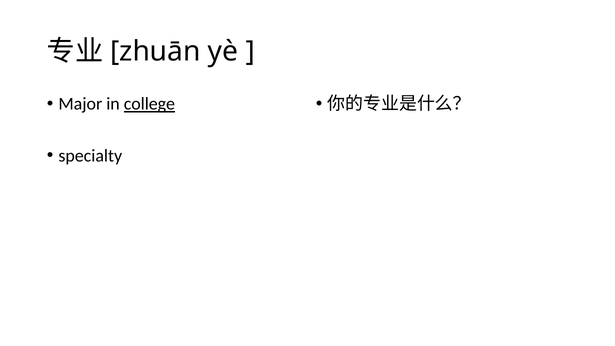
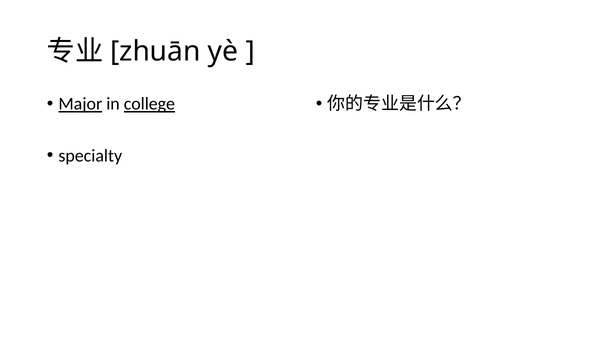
Major underline: none -> present (80, 104)
